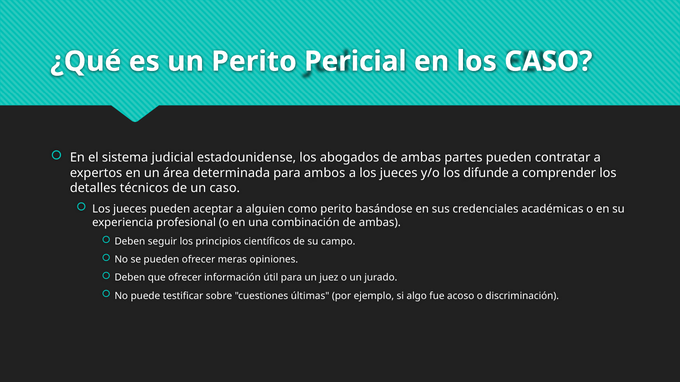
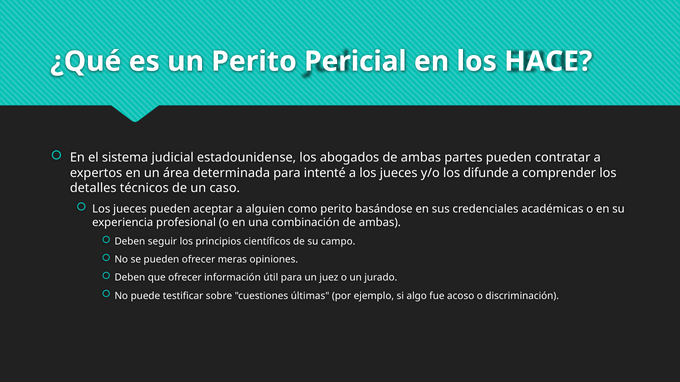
los CASO: CASO -> HACE (548, 61)
ambos: ambos -> intenté (325, 173)
